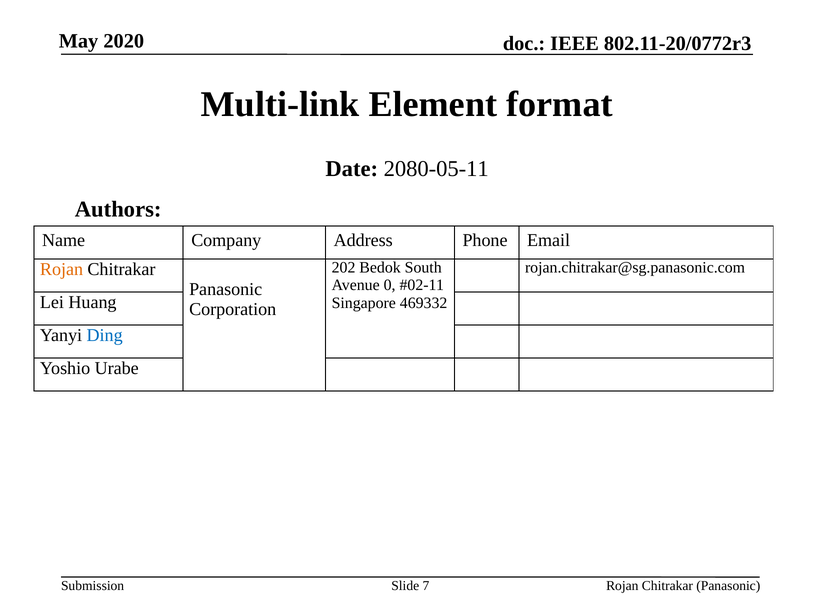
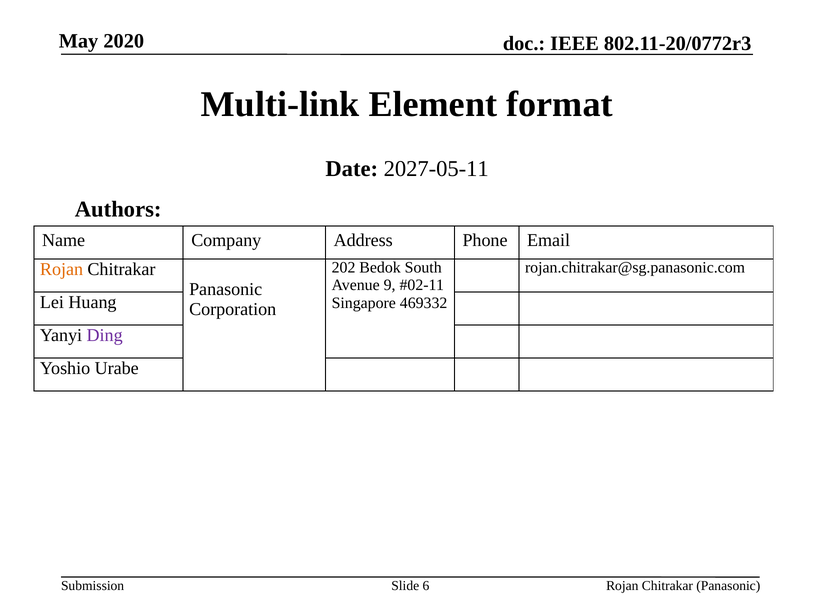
2080-05-11: 2080-05-11 -> 2027-05-11 (436, 169)
0: 0 -> 9 (390, 285)
Ding colour: blue -> purple (105, 335)
7: 7 -> 6 (426, 586)
